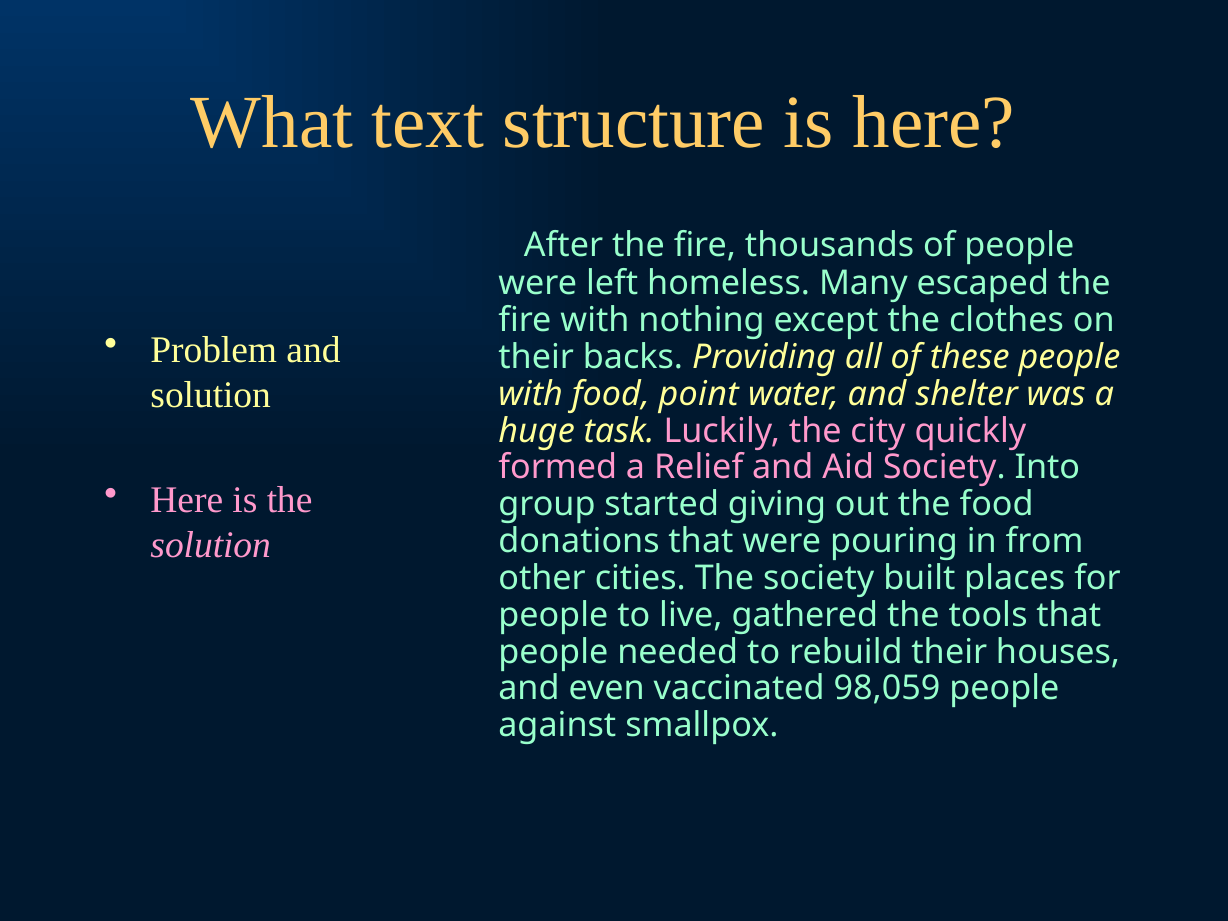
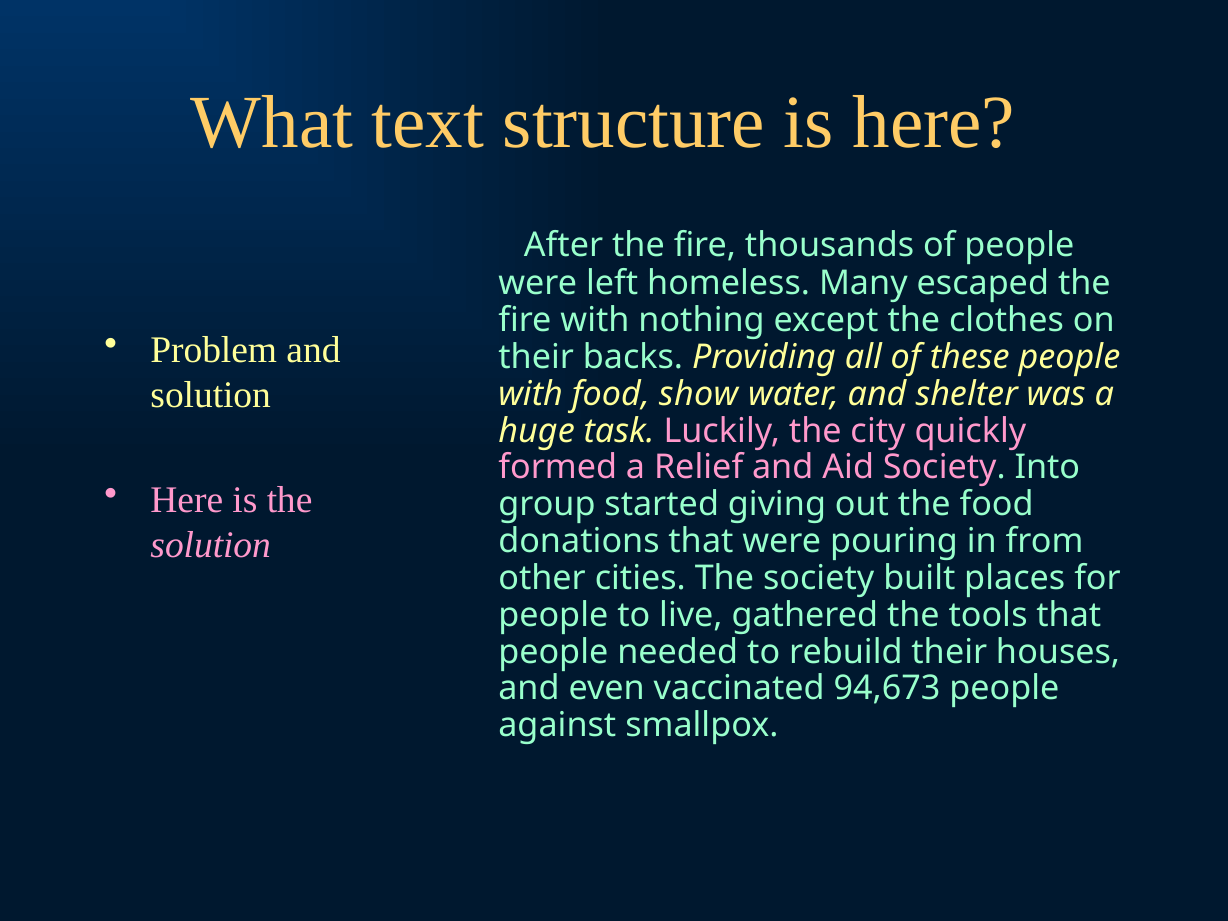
point: point -> show (699, 394)
98,059: 98,059 -> 94,673 (887, 689)
